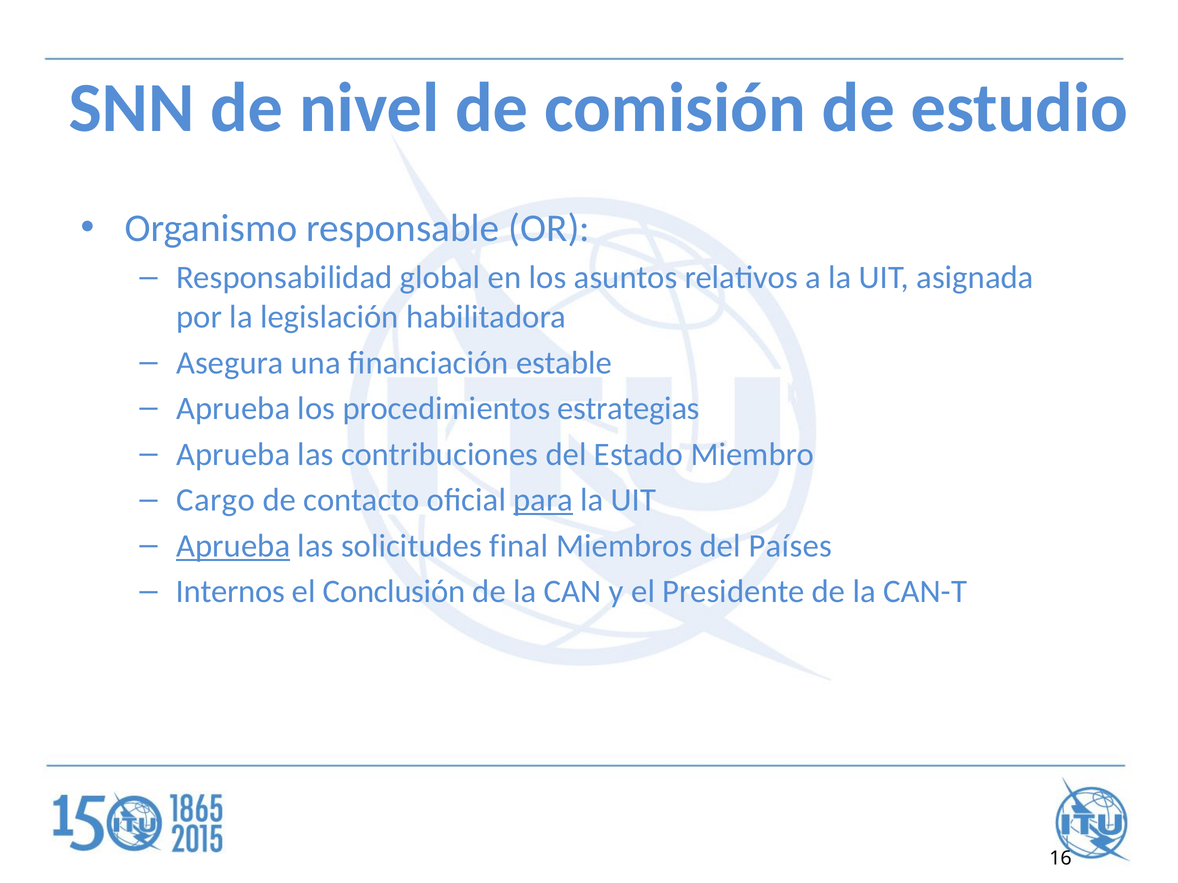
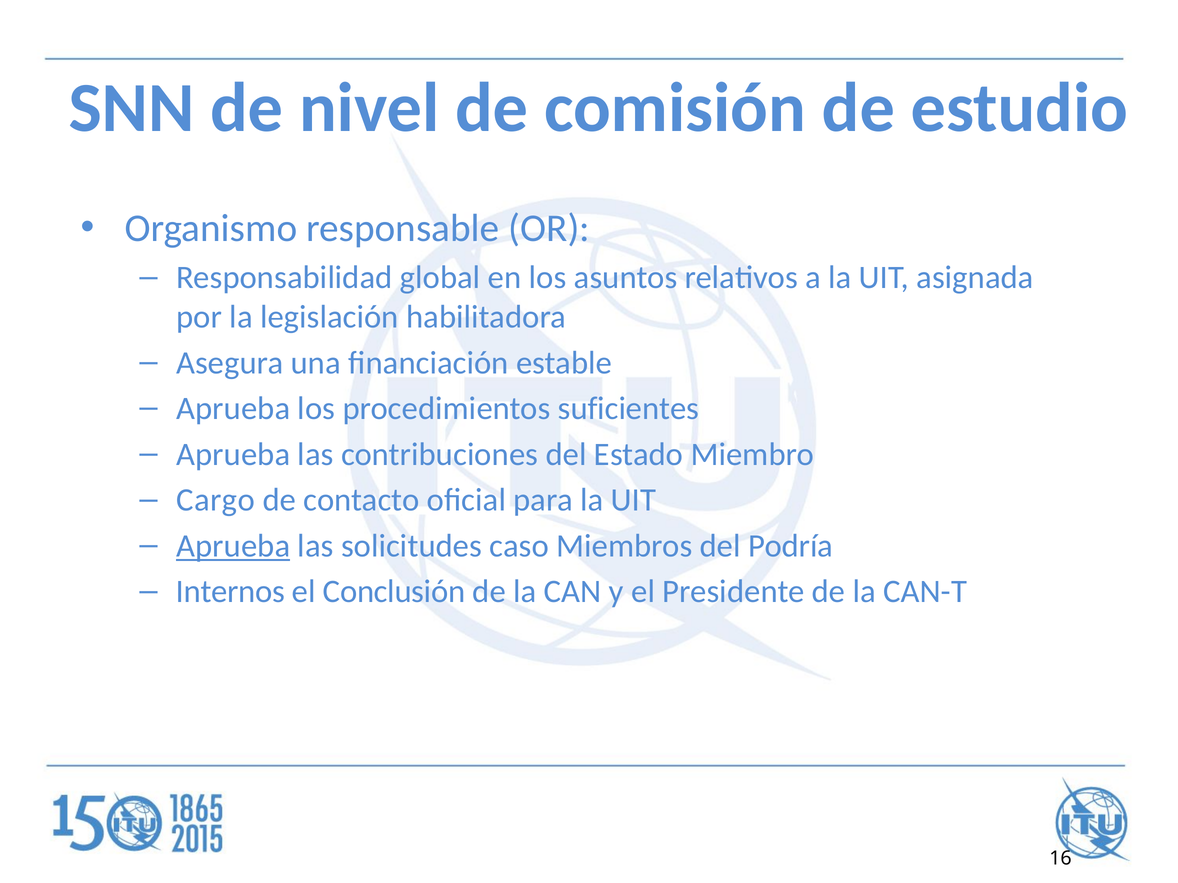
estrategias: estrategias -> suficientes (628, 409)
para underline: present -> none (543, 500)
final: final -> caso (519, 546)
Países: Países -> Podría (791, 546)
